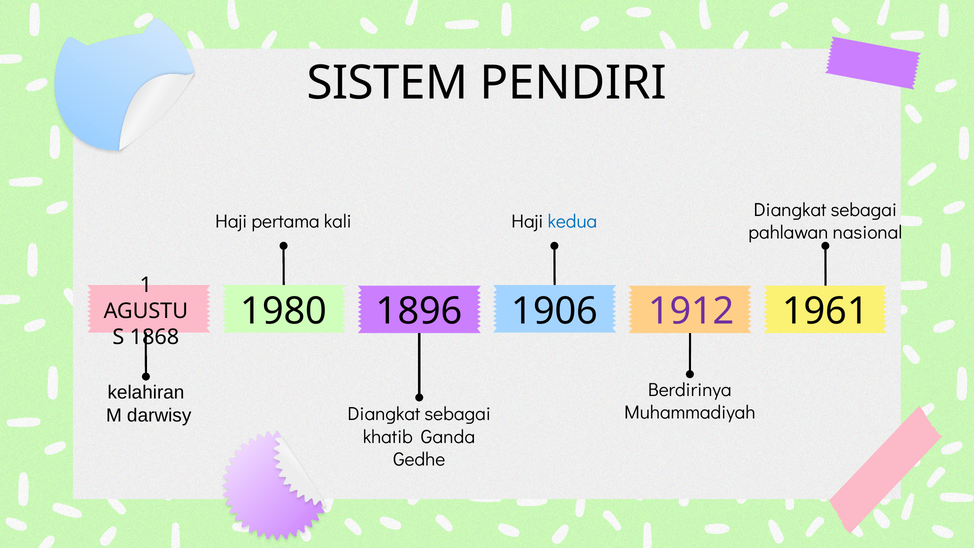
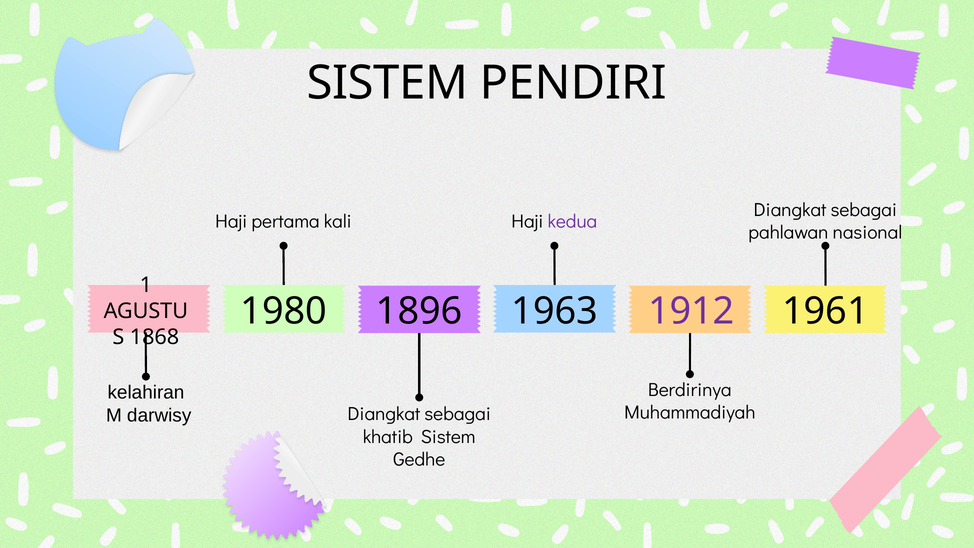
kedua colour: blue -> purple (572, 221)
1906: 1906 -> 1963 (555, 311)
Ganda: Ganda -> Sistem (448, 437)
